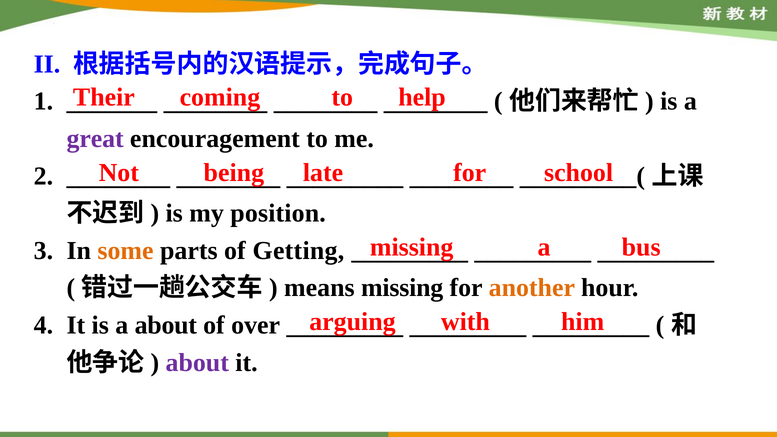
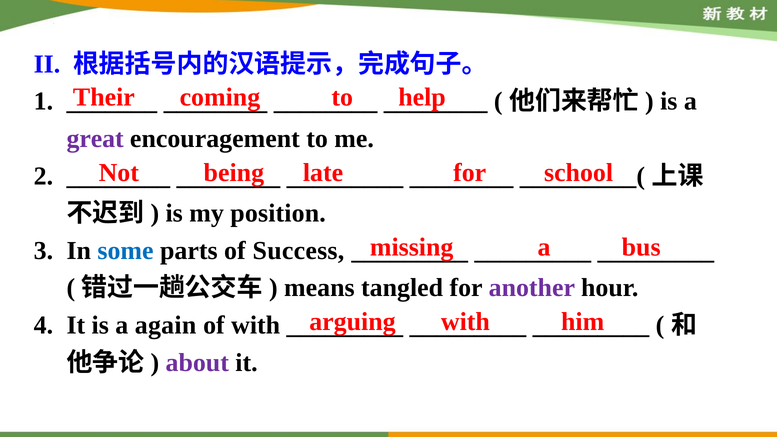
some colour: orange -> blue (125, 251)
Getting: Getting -> Success (298, 251)
means missing: missing -> tangled (402, 288)
another colour: orange -> purple (532, 288)
a about: about -> again (166, 325)
of over: over -> with (256, 325)
